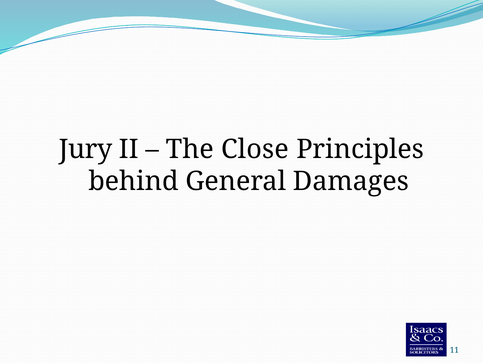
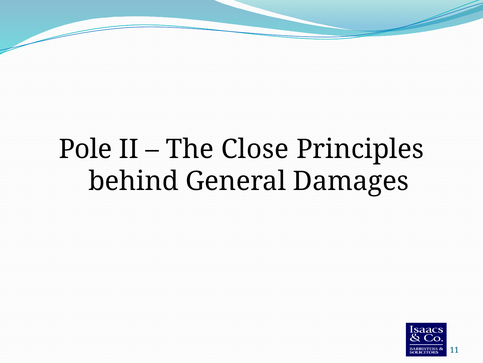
Jury: Jury -> Pole (86, 149)
